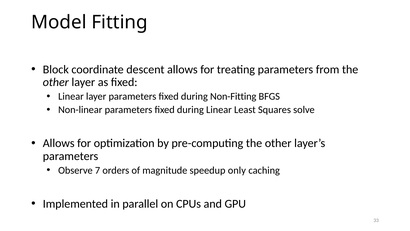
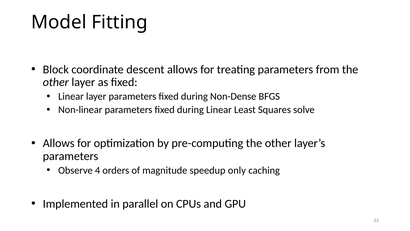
Non-Fitting: Non-Fitting -> Non-Dense (233, 96)
7: 7 -> 4 (98, 170)
